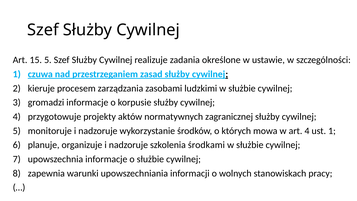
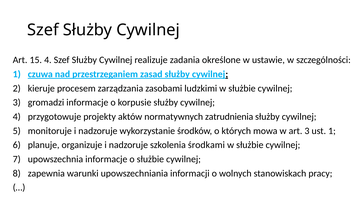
15 5: 5 -> 4 (48, 60)
zagranicznej: zagranicznej -> zatrudnienia (229, 117)
art 4: 4 -> 3 (307, 131)
